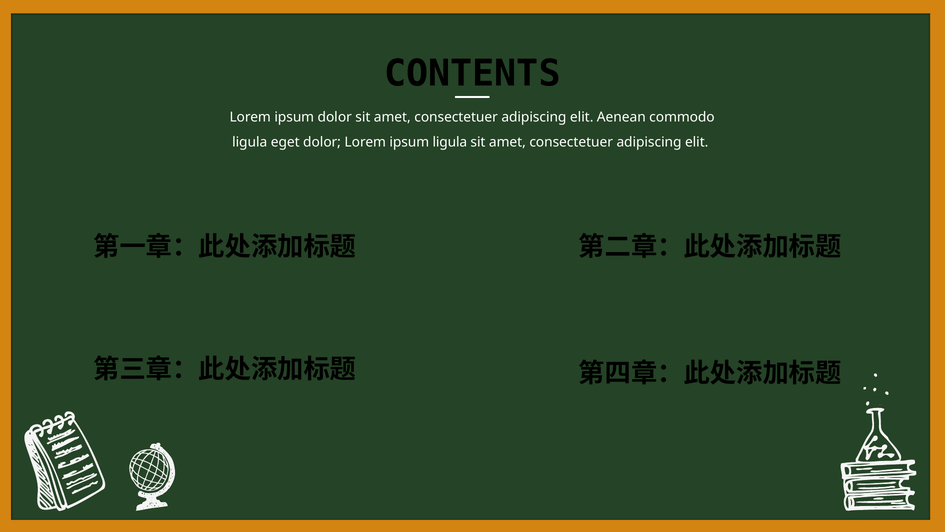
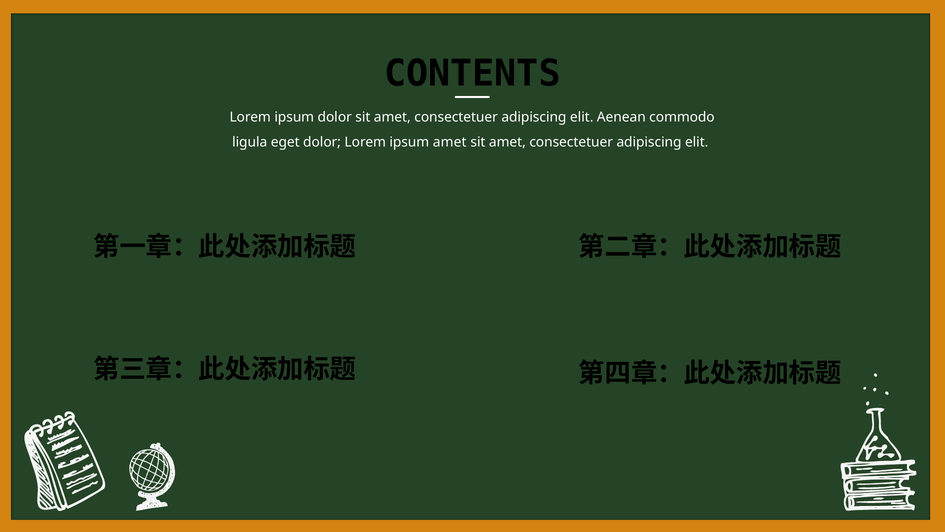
ipsum ligula: ligula -> amet (450, 142)
